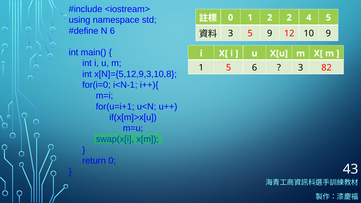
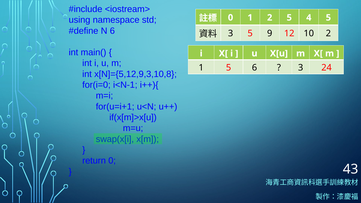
2 2: 2 -> 5 (289, 18)
10 9: 9 -> 2 (328, 33)
82: 82 -> 24 (327, 68)
